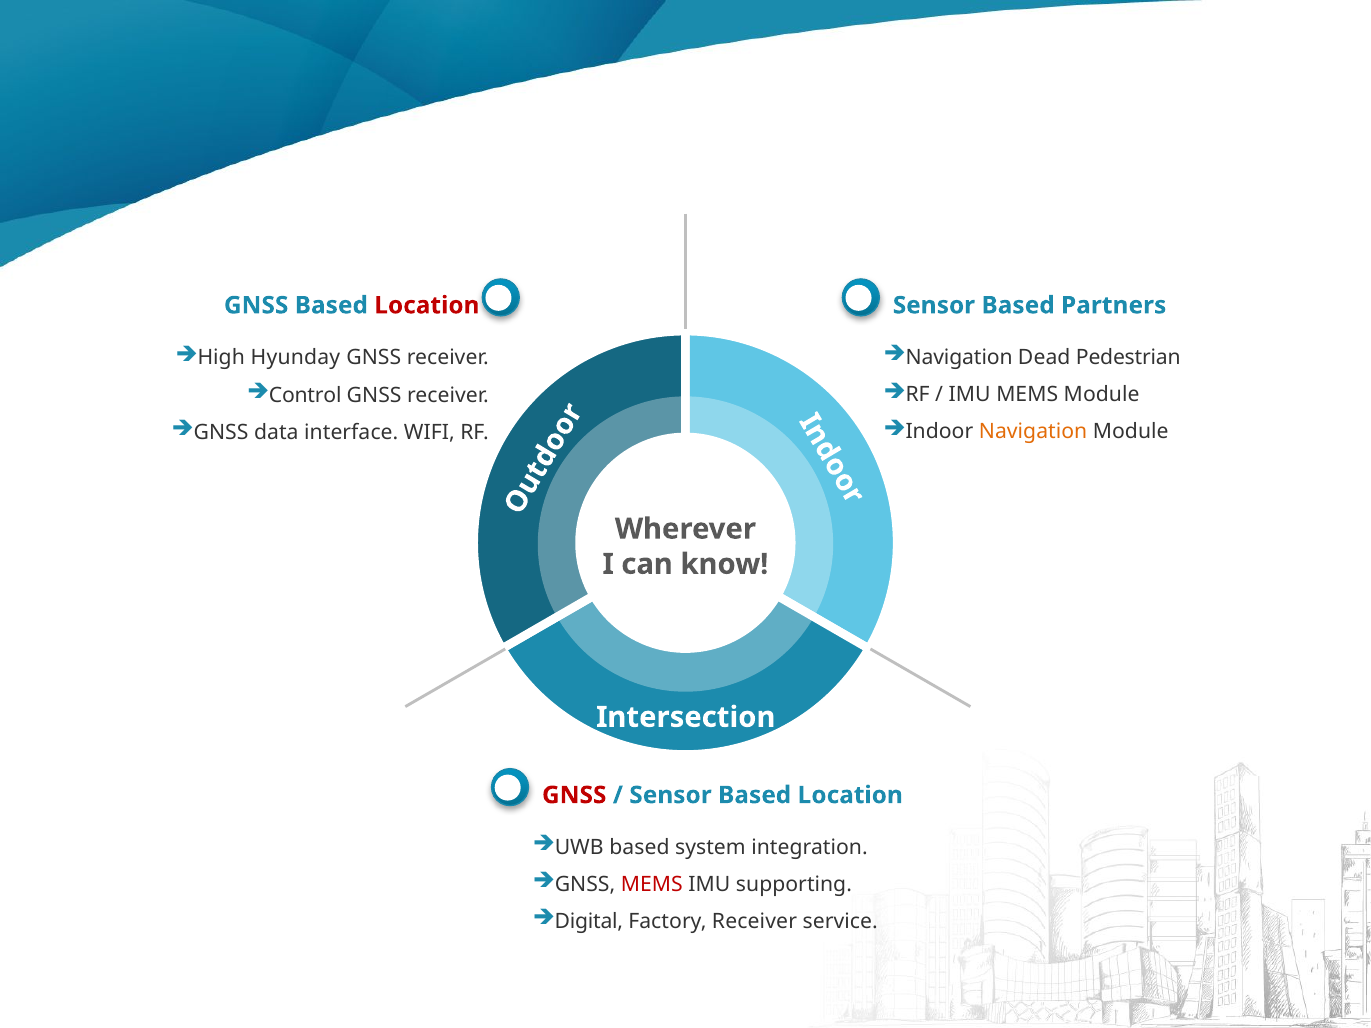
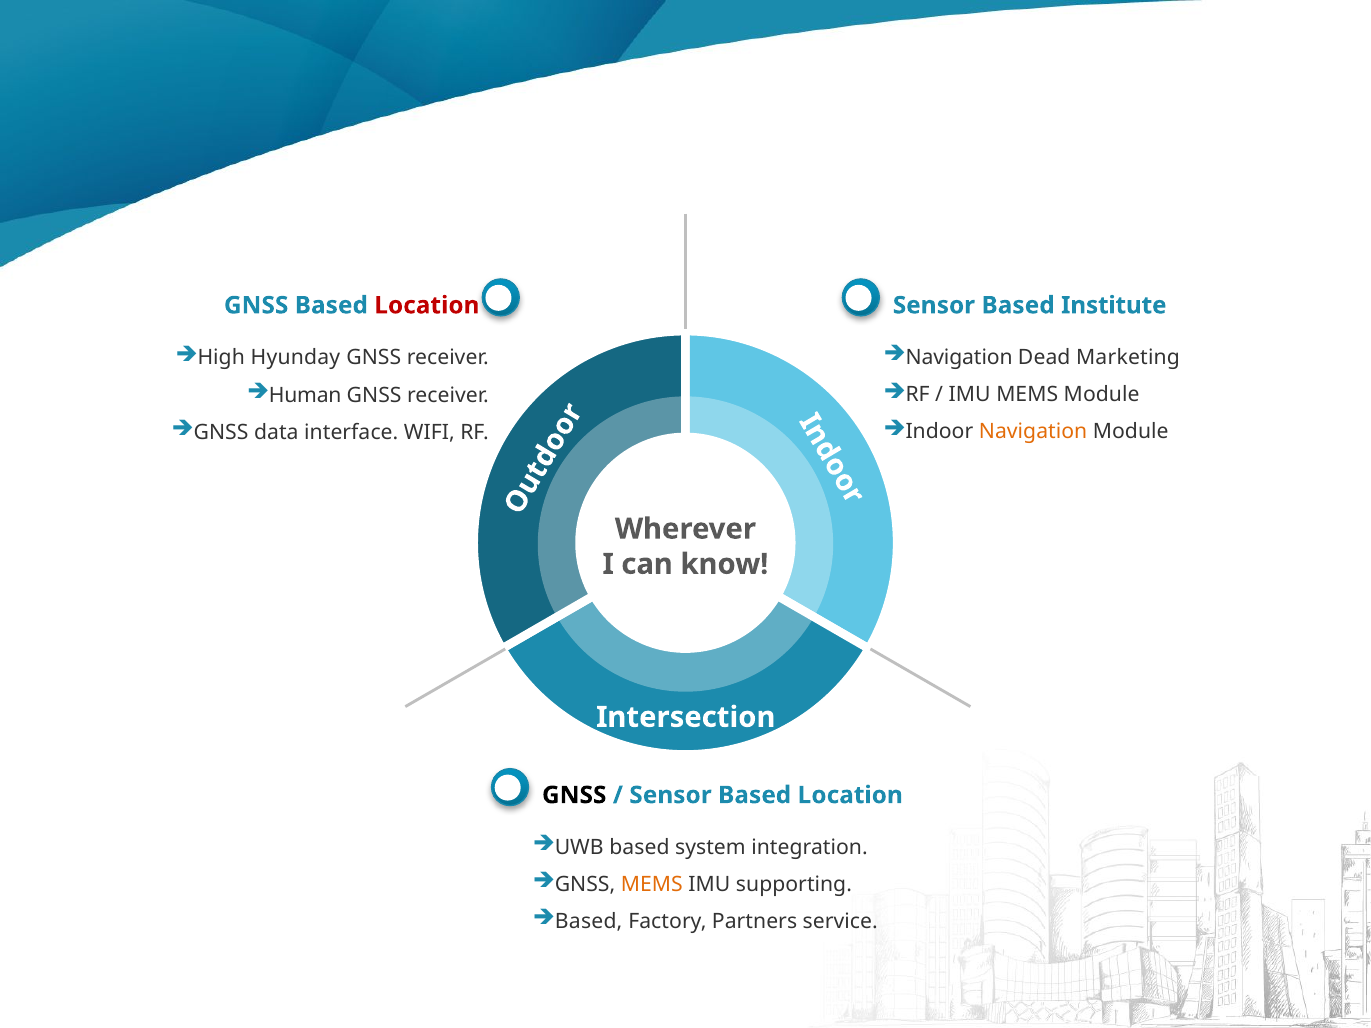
Partners: Partners -> Institute (1114, 305)
Pedestrian: Pedestrian -> Marketing (1128, 357)
Control: Control -> Human (305, 395)
GNSS colour: red -> black (574, 795)
MEMS colour: red -> orange (652, 884)
Digital: Digital -> Based (589, 922)
Factory Receiver: Receiver -> Partners (755, 922)
